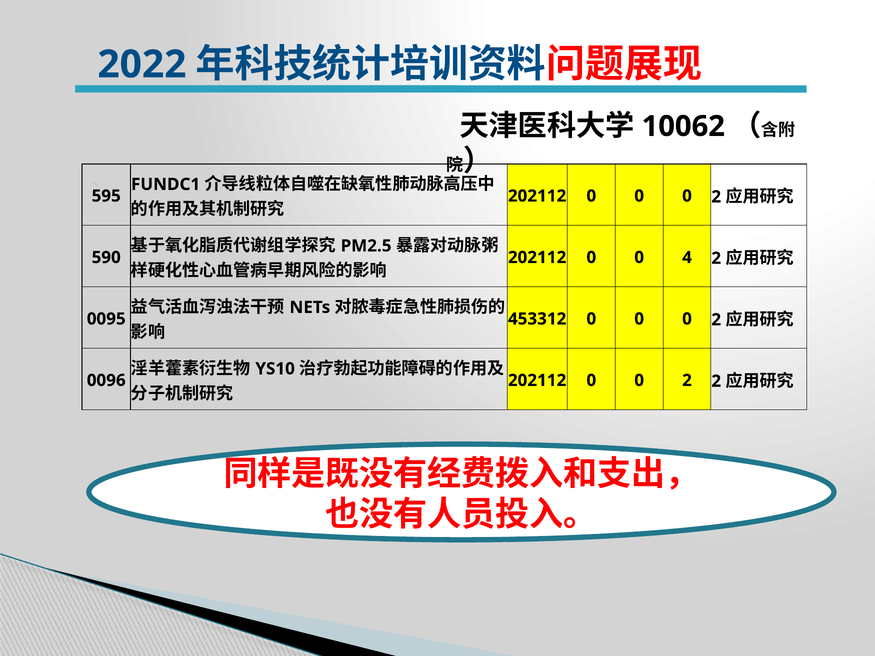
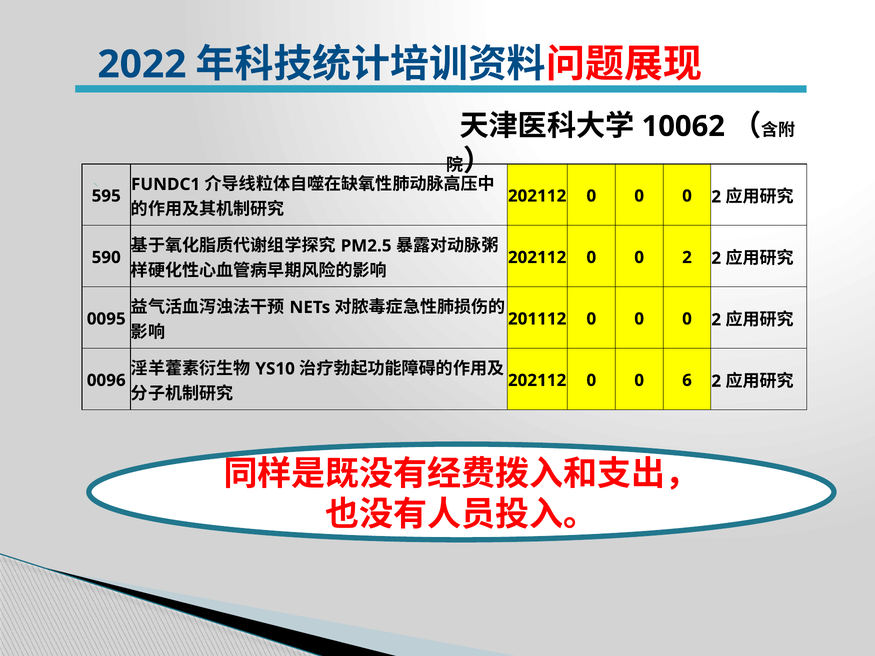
202112 0 0 4: 4 -> 2 (687, 258)
453312: 453312 -> 201112 (537, 319)
202112 0 0 2: 2 -> 6 (687, 381)
